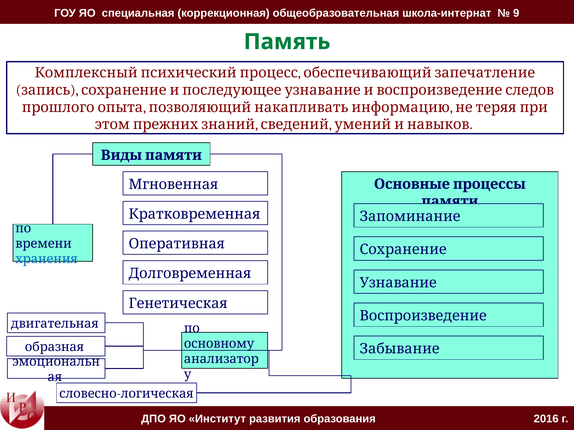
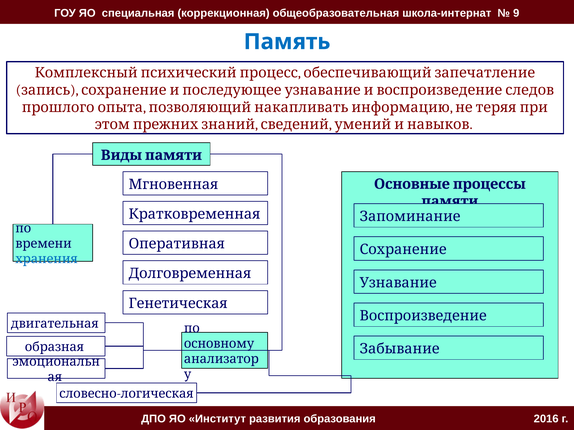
Память colour: green -> blue (287, 42)
